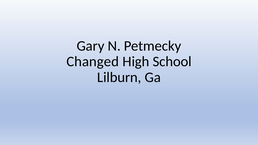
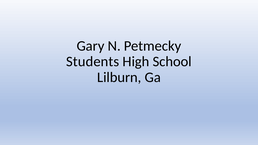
Changed: Changed -> Students (93, 62)
